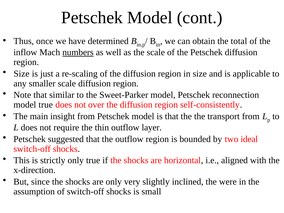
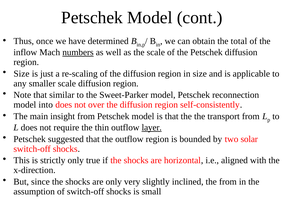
model true: true -> into (46, 105)
layer underline: none -> present (152, 128)
ideal: ideal -> solar (249, 139)
the were: were -> from (228, 182)
